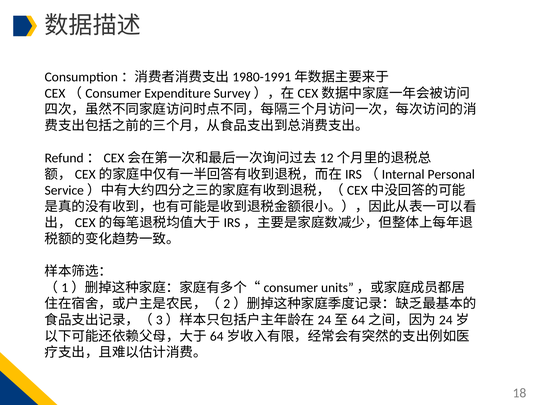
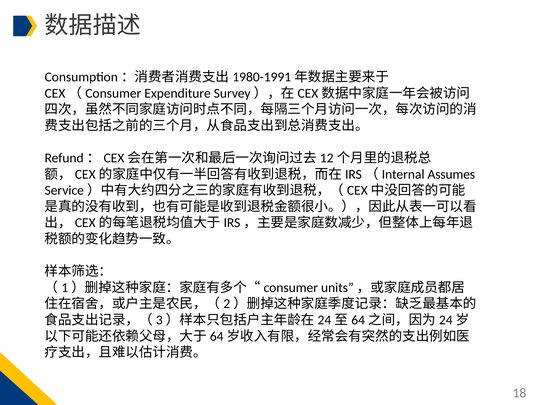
Personal: Personal -> Assumes (451, 174)
